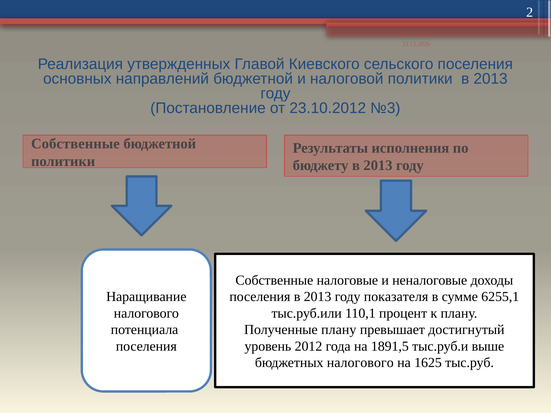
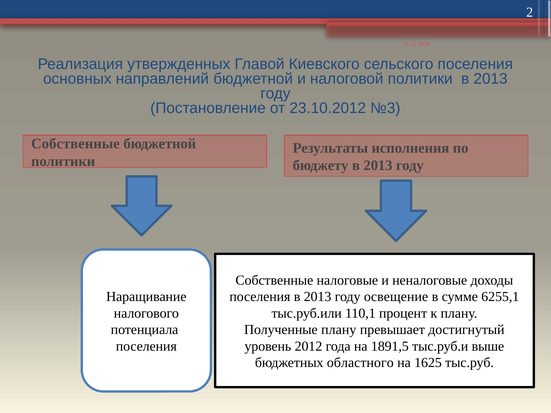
показателя: показателя -> освещение (396, 297)
бюджетных налогового: налогового -> областного (360, 363)
